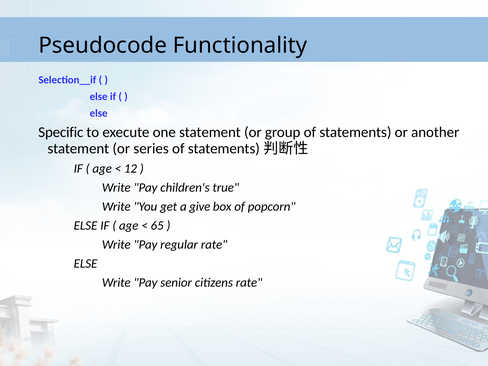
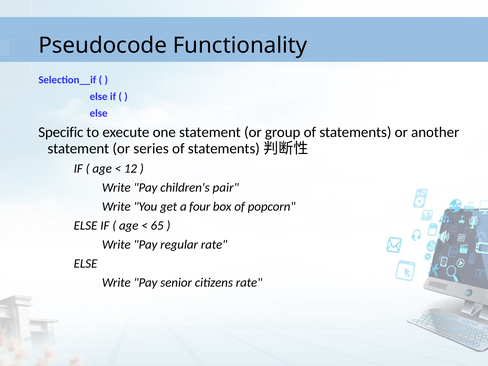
true: true -> pair (226, 188)
give: give -> four (200, 207)
